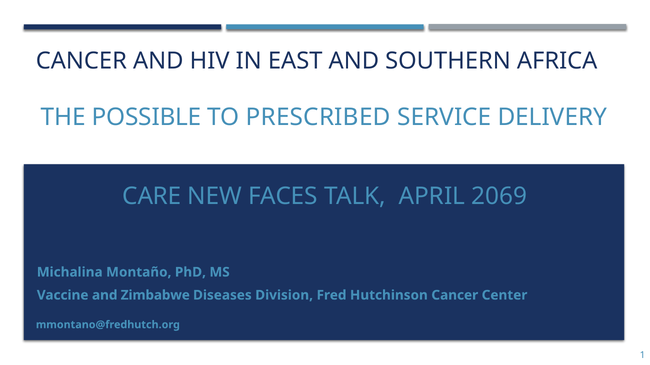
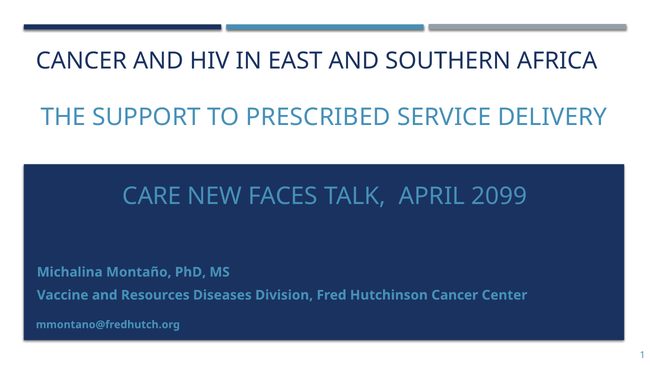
POSSIBLE: POSSIBLE -> SUPPORT (146, 118)
2069: 2069 -> 2099 (499, 197)
Zimbabwe: Zimbabwe -> Resources (155, 296)
